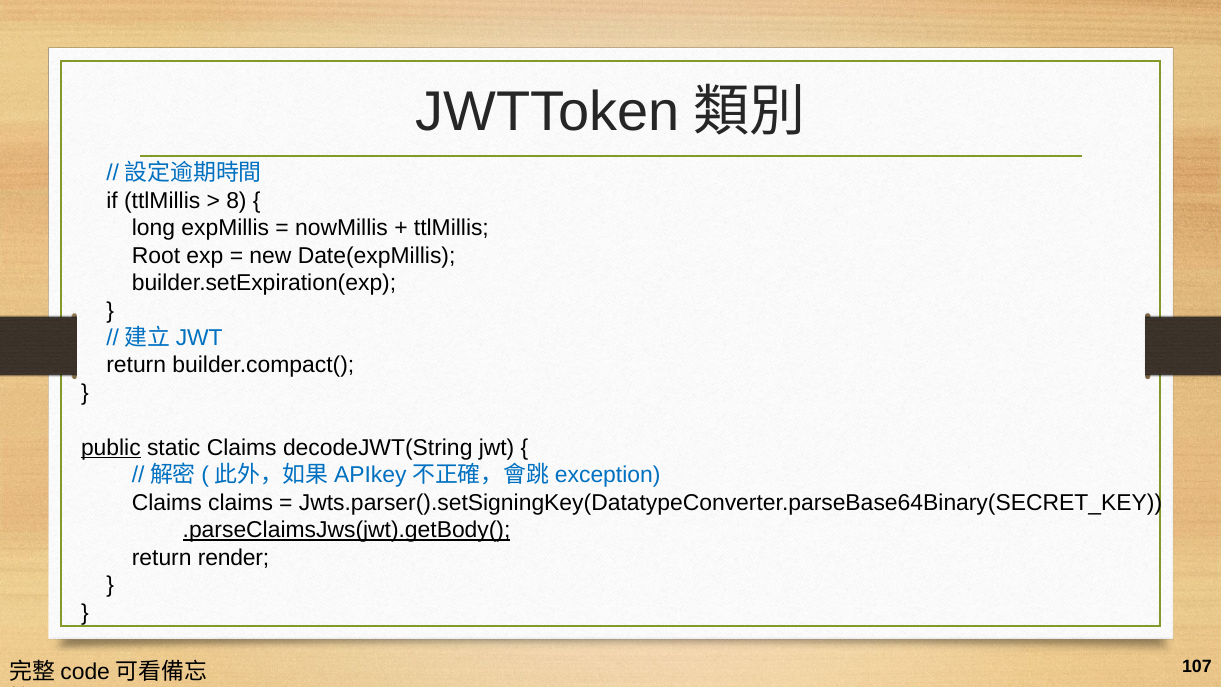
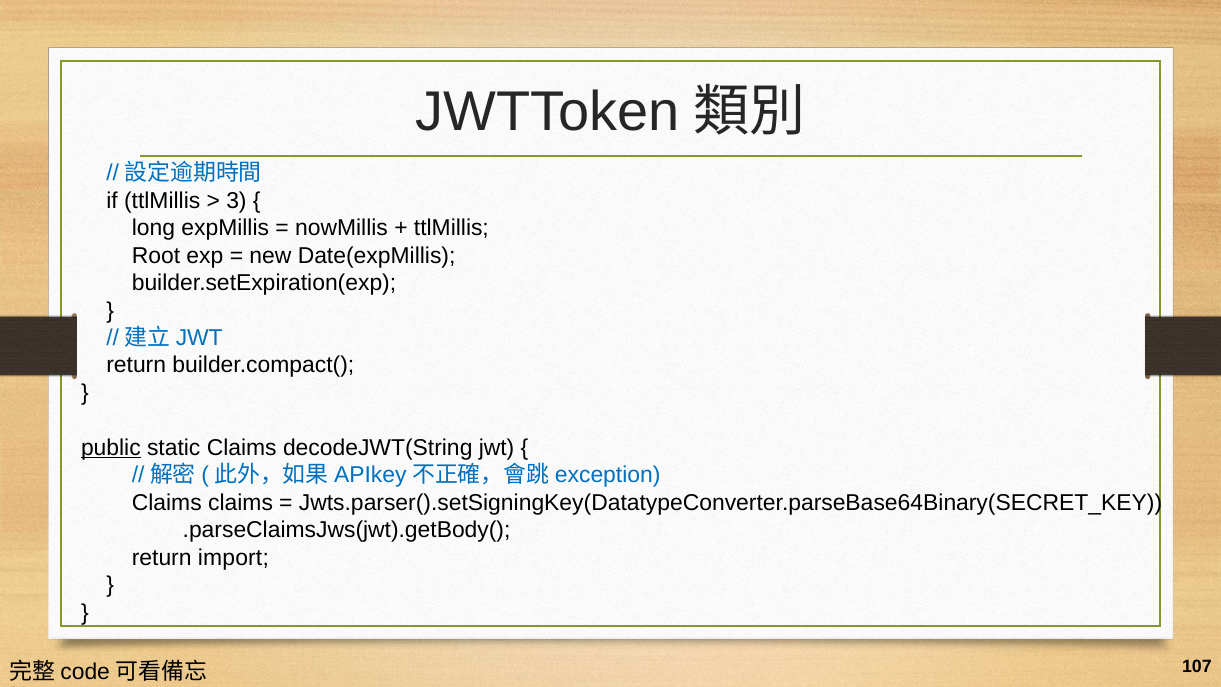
8: 8 -> 3 (236, 200)
.parseClaimsJws(jwt).getBody( underline: present -> none (347, 530)
render: render -> import (233, 558)
